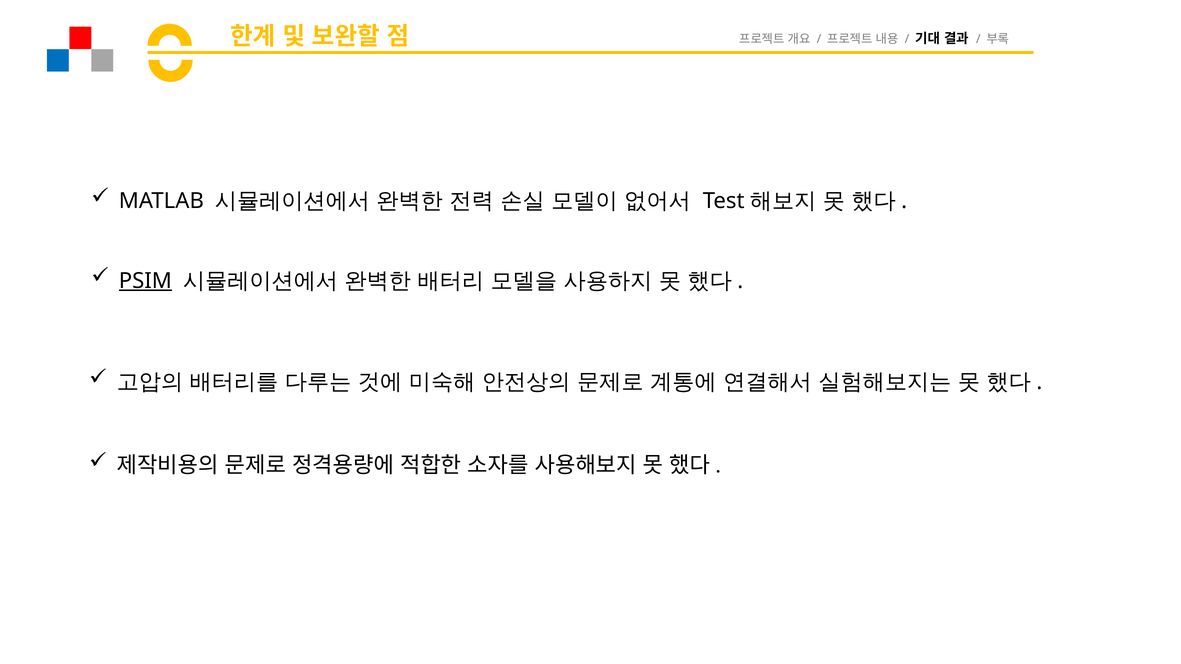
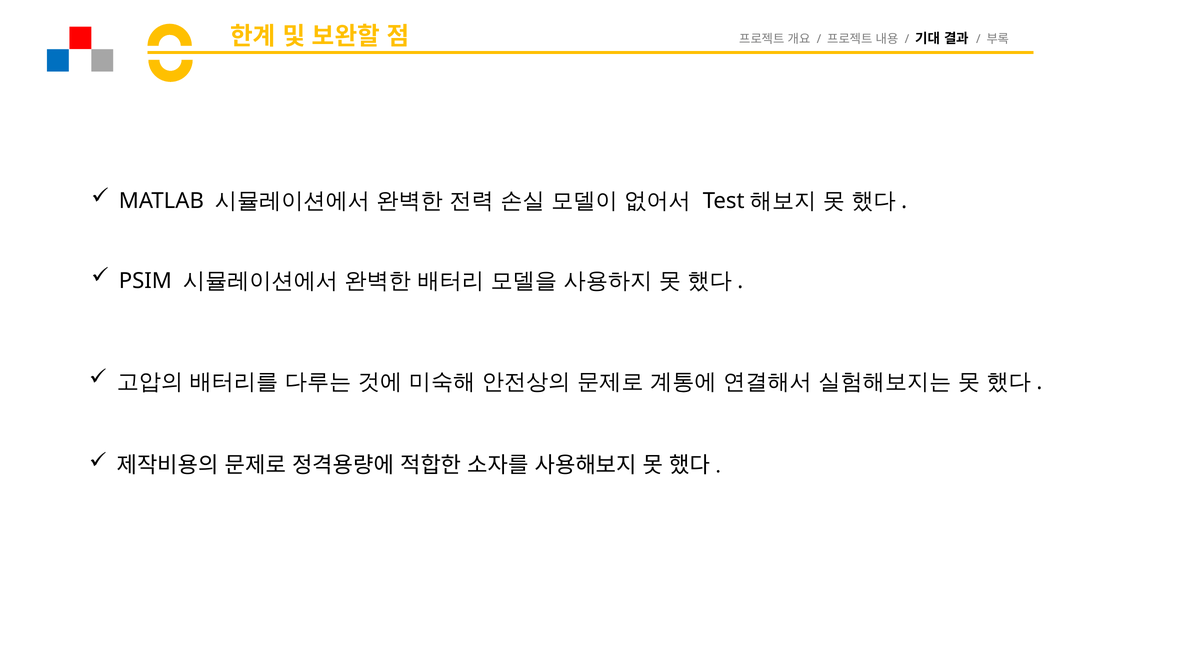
PSIM underline: present -> none (145, 281)
